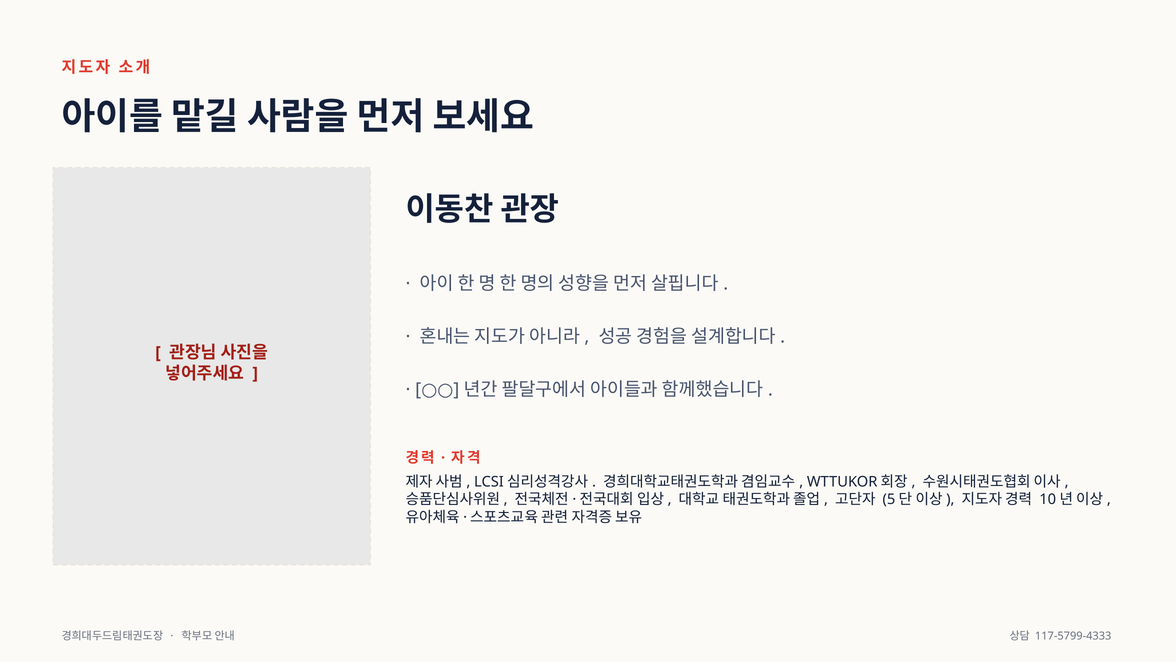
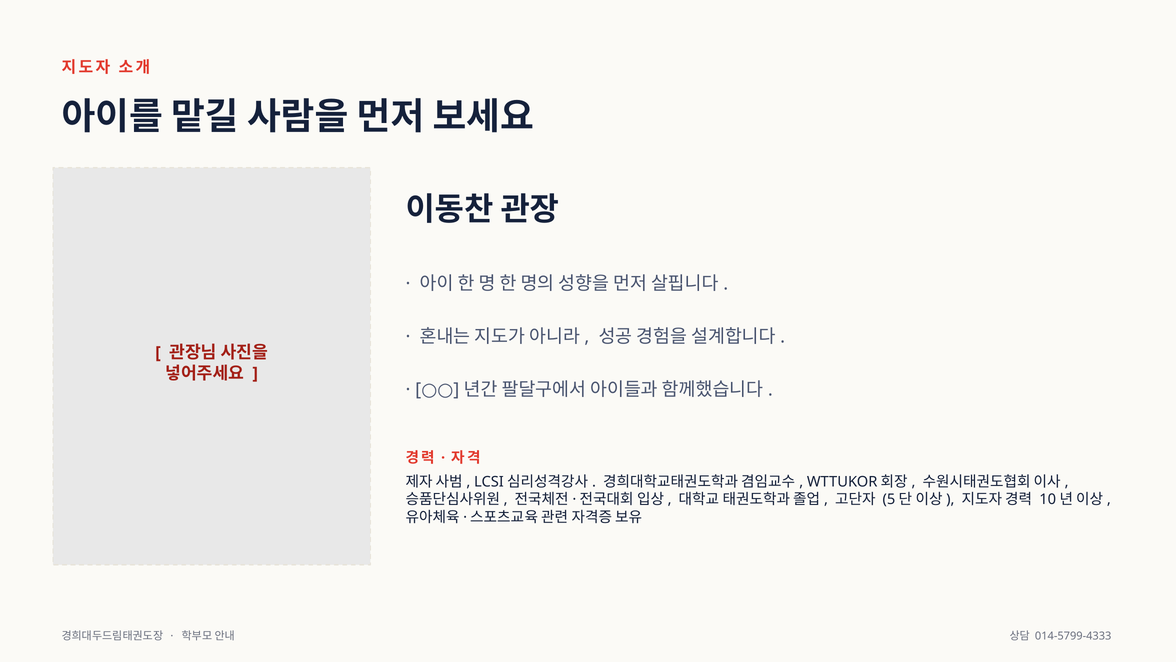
117-5799-4333: 117-5799-4333 -> 014-5799-4333 (1073, 636)
